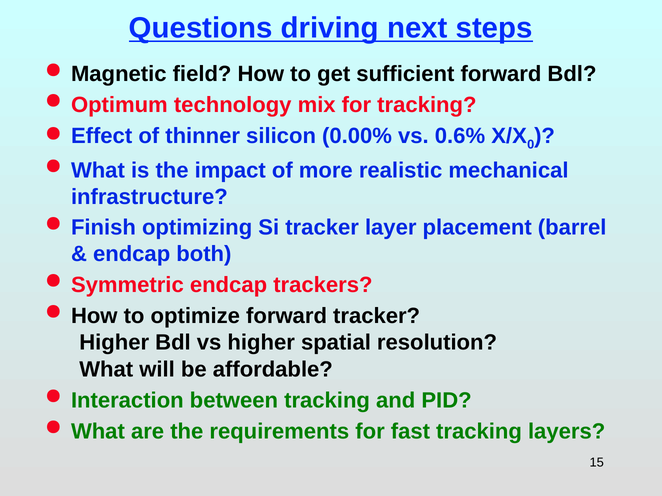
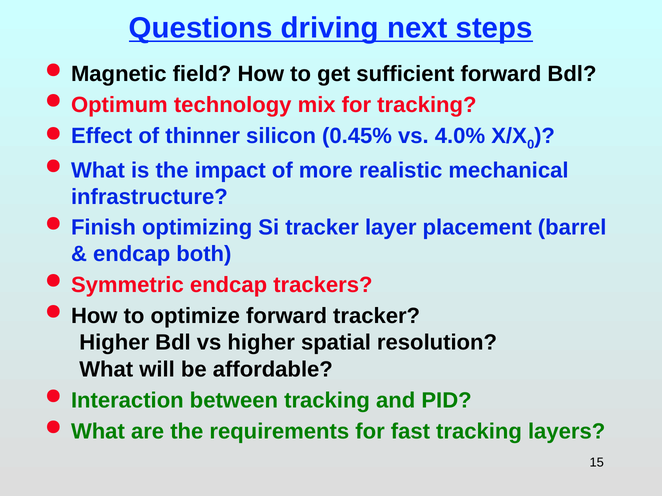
0.00%: 0.00% -> 0.45% (357, 136)
0.6%: 0.6% -> 4.0% (460, 136)
